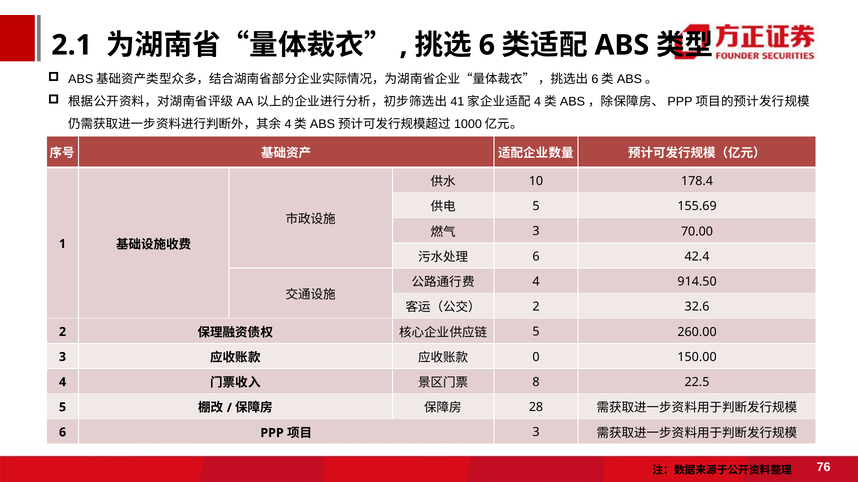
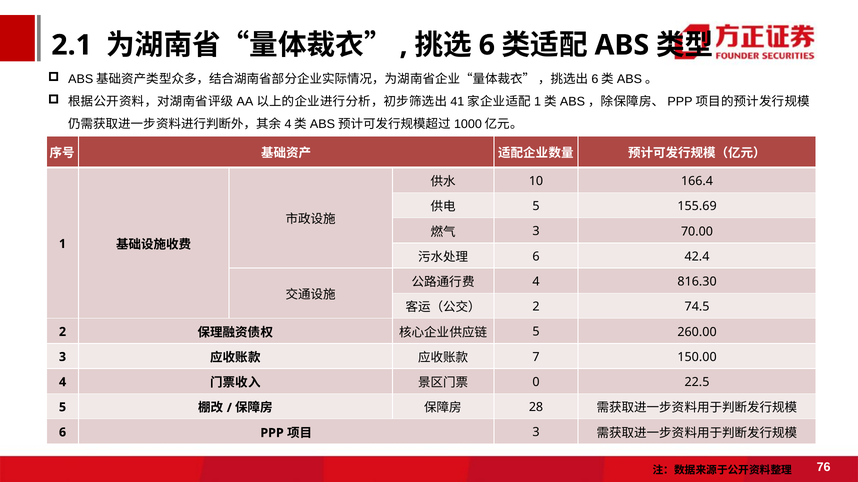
4: 4 -> 1 (538, 102)
178.4: 178.4 -> 166.4 (697, 181)
914.50: 914.50 -> 816.30 (697, 282)
32.6: 32.6 -> 74.5 (697, 307)
0: 0 -> 7 (536, 357)
8: 8 -> 0 (536, 383)
